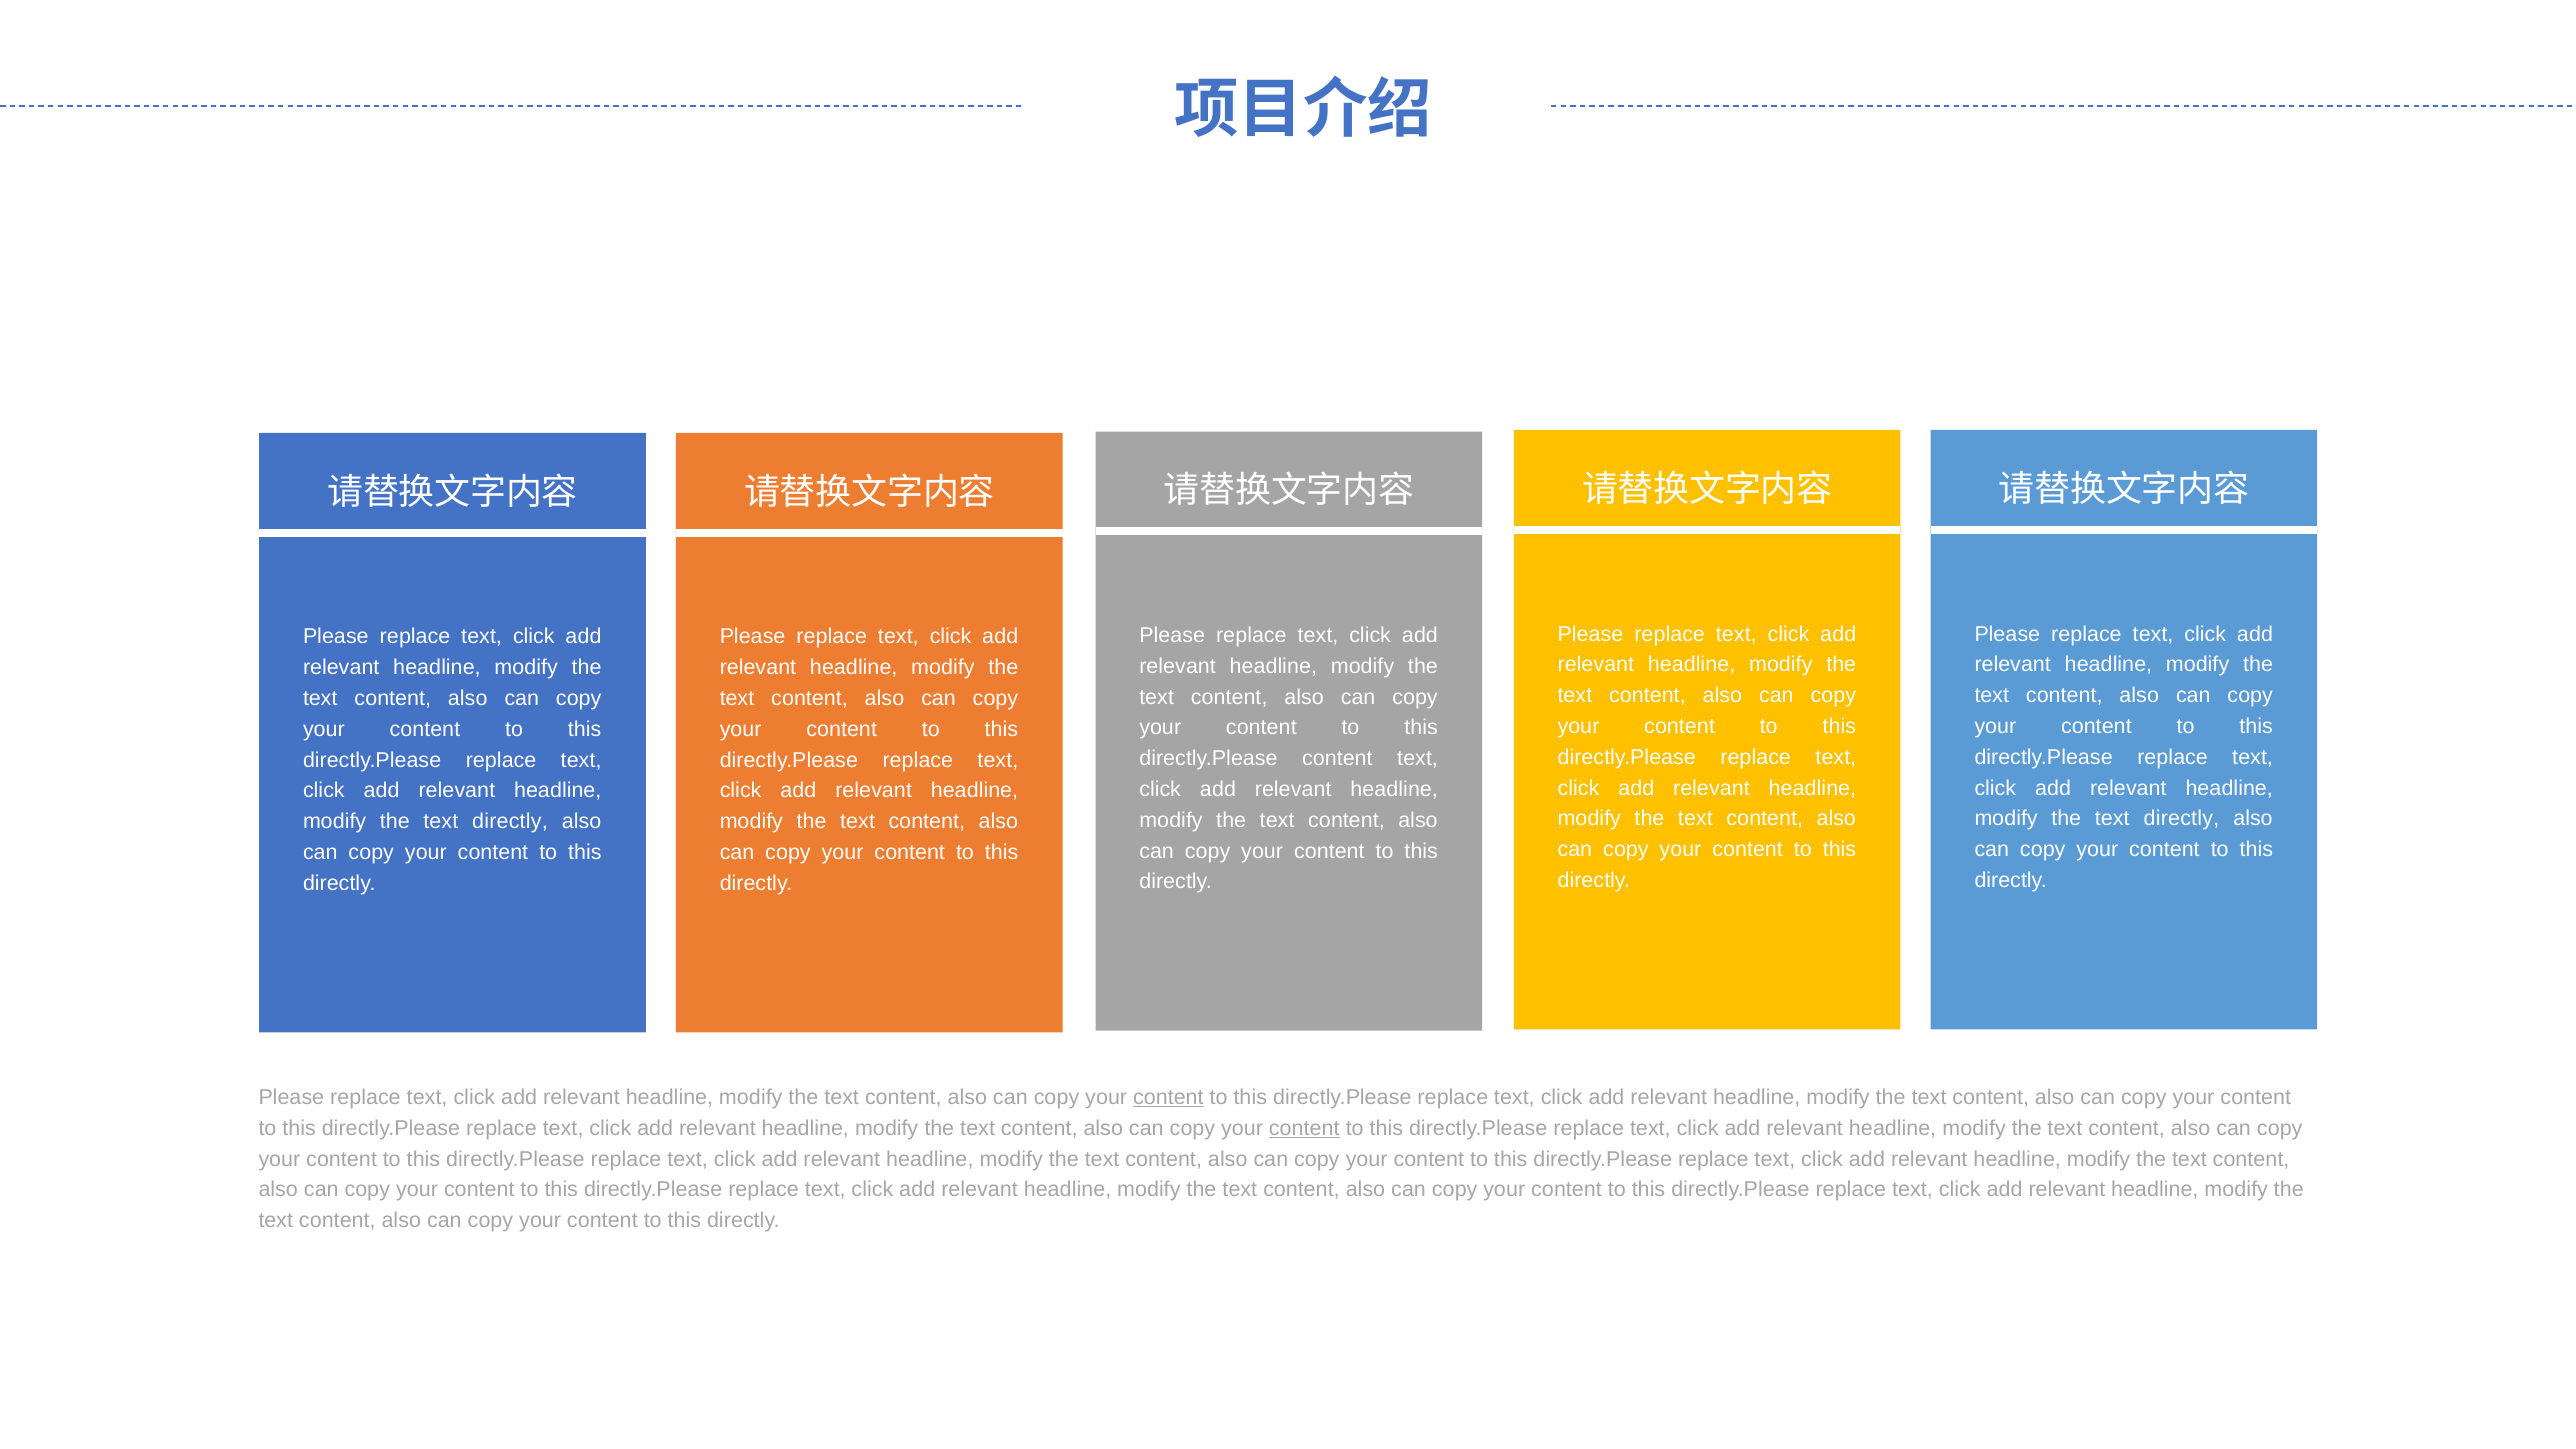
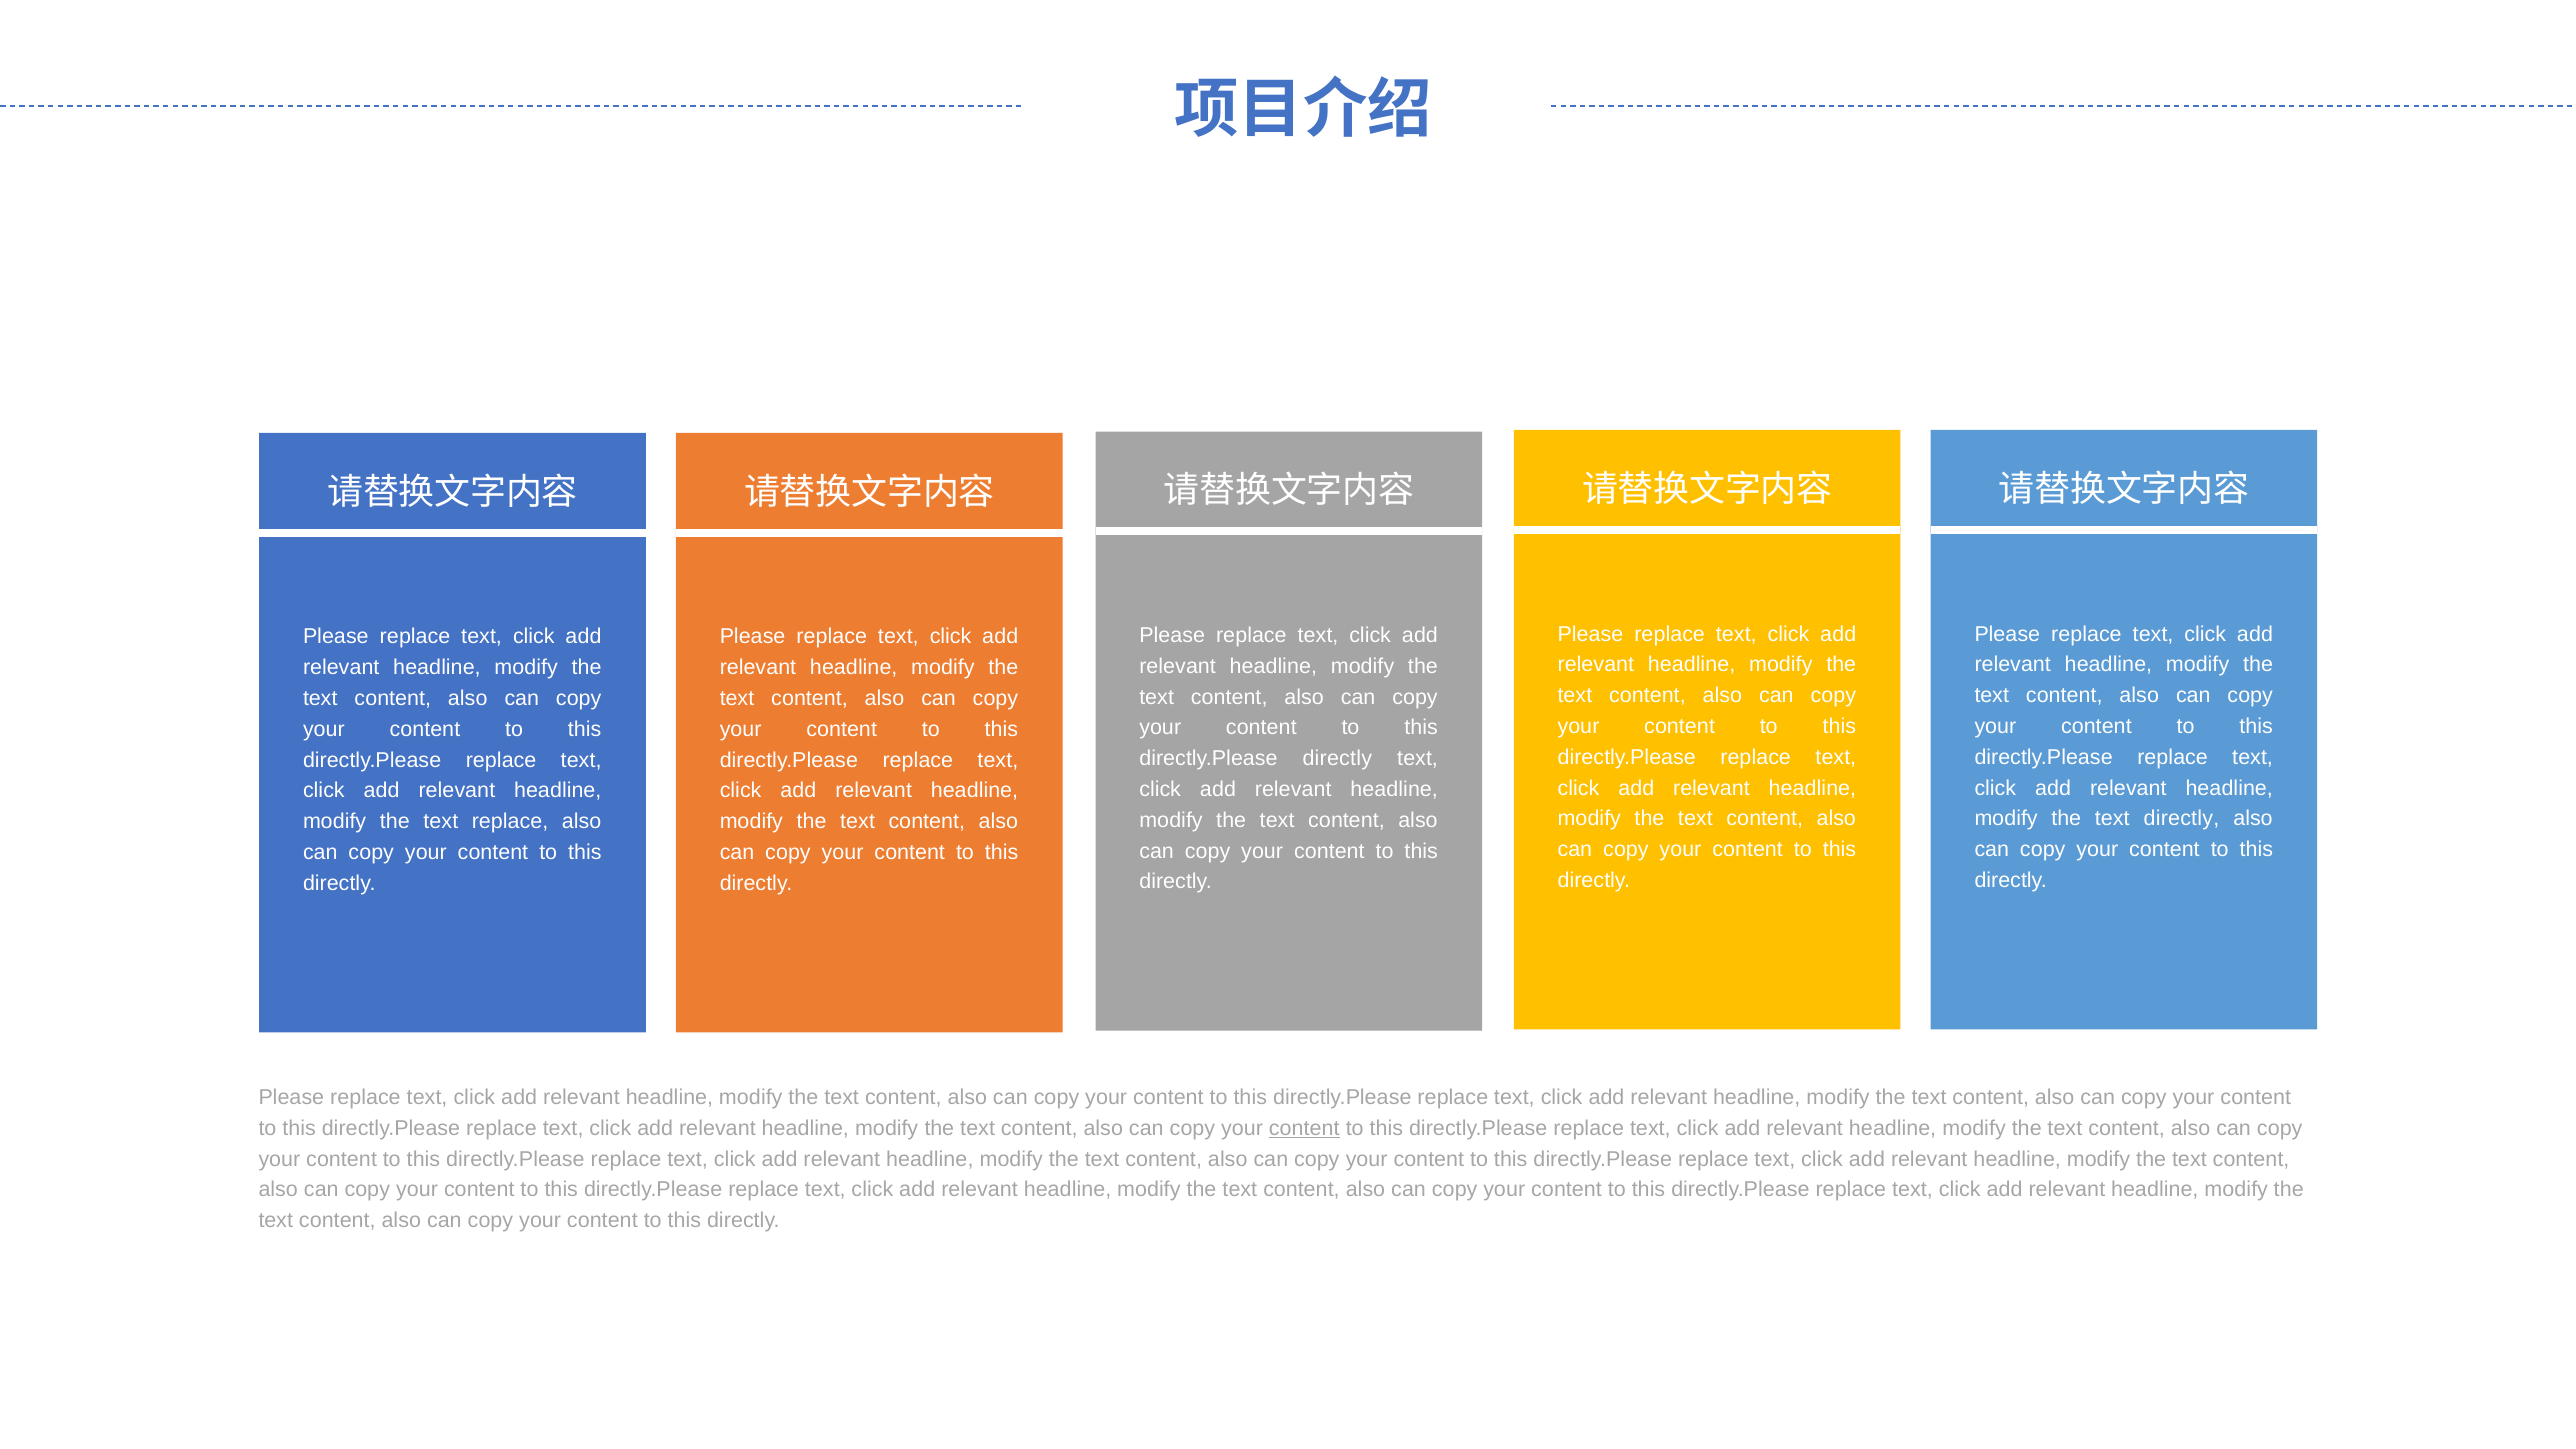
directly.Please content: content -> directly (1337, 759)
directly: directly -> replace (510, 822)
content underline: present -> none (1168, 1097)
